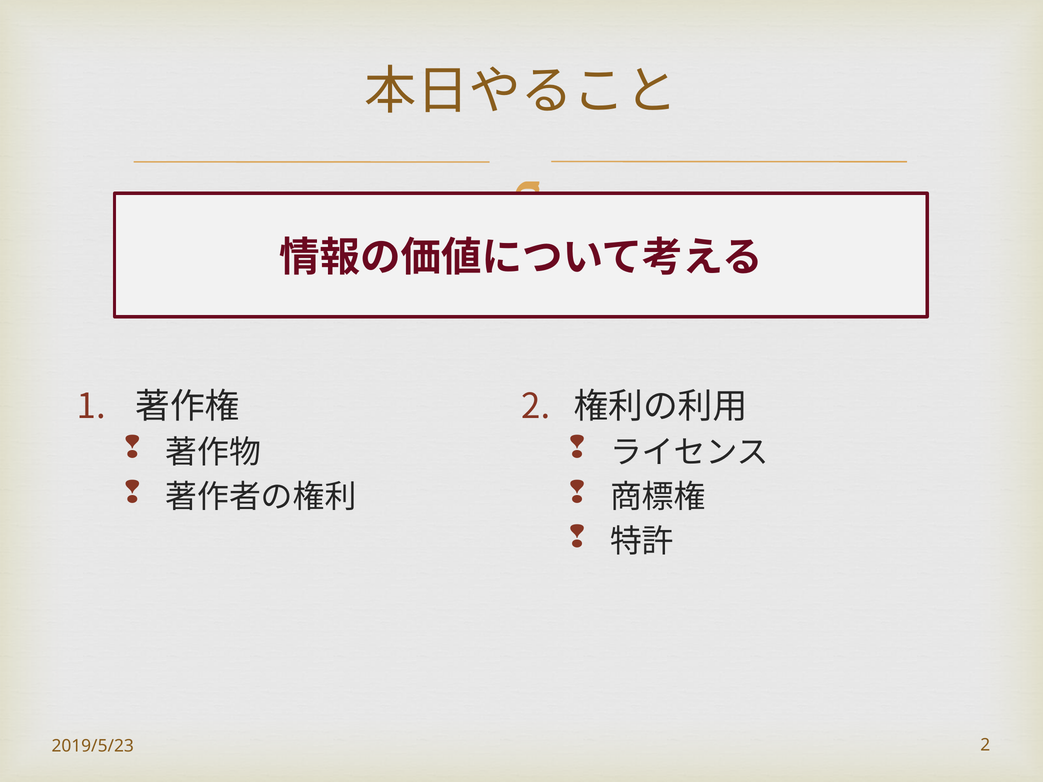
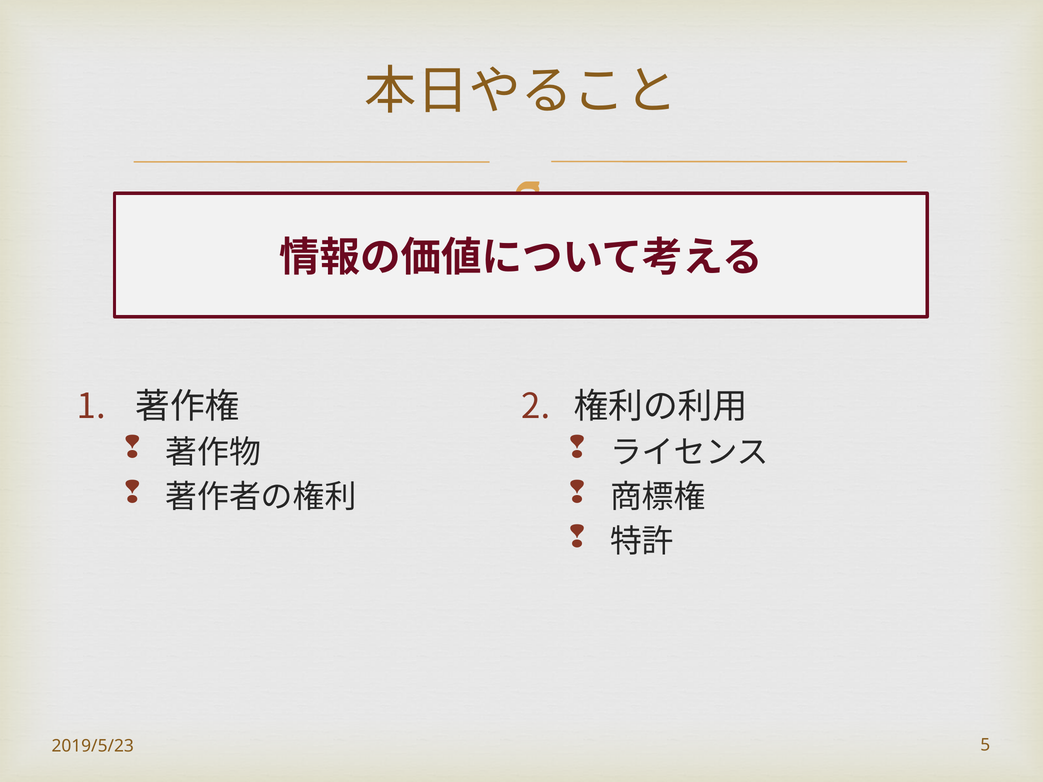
2019/5/23 2: 2 -> 5 (985, 745)
